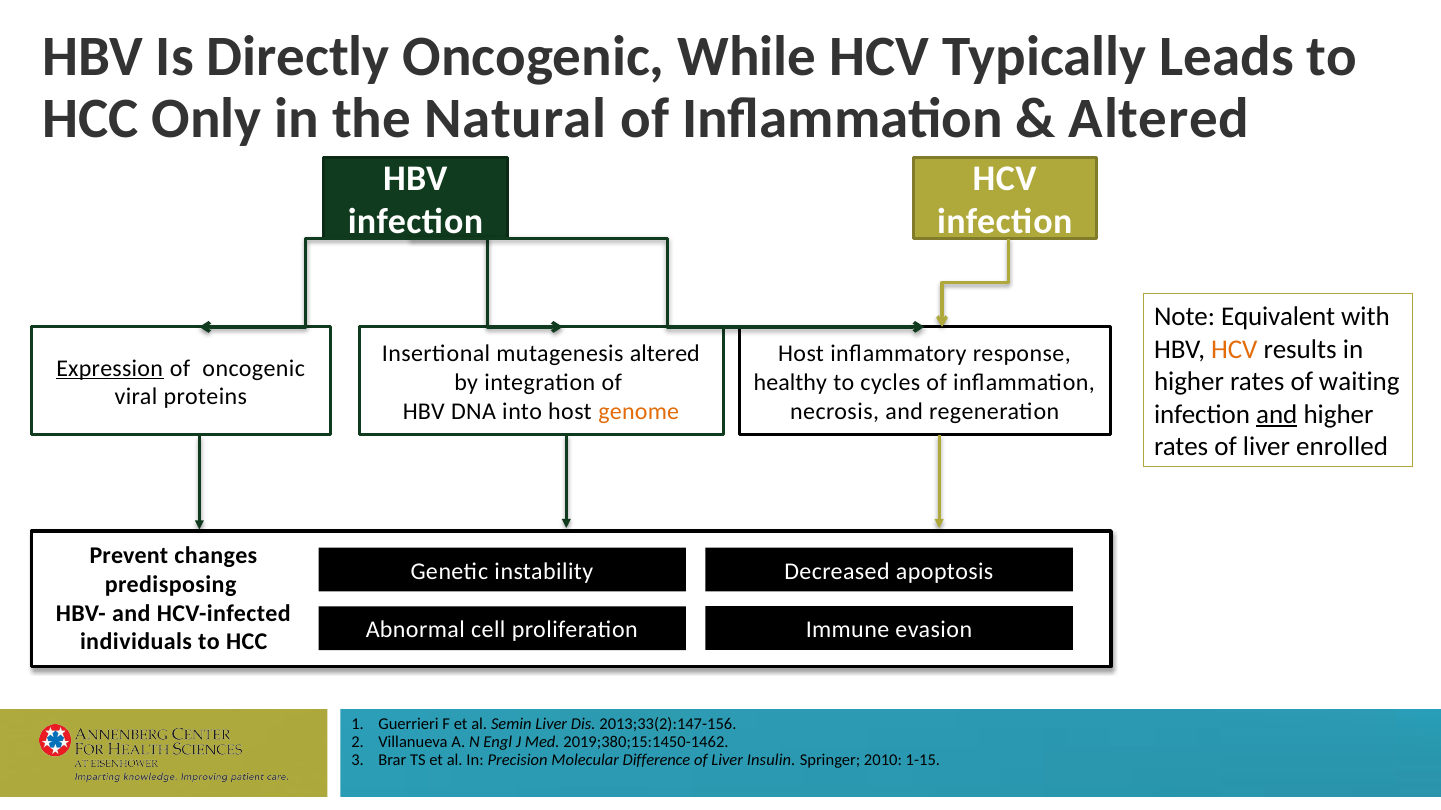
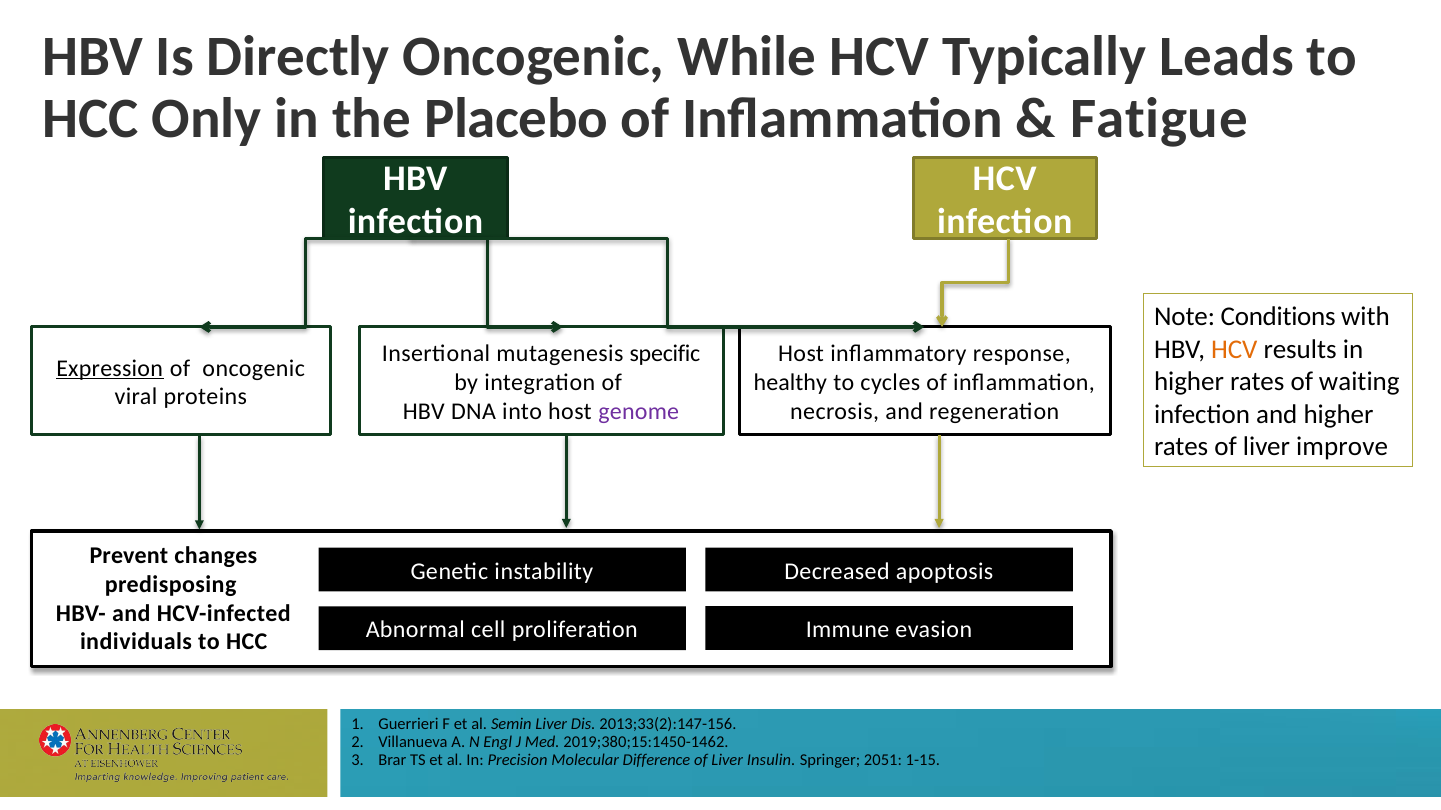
Natural: Natural -> Placebo (516, 119)
Altered: Altered -> Fatigue (1159, 119)
Equivalent: Equivalent -> Conditions (1278, 317)
mutagenesis altered: altered -> specific (665, 354)
genome colour: orange -> purple (639, 412)
and underline: present -> none (1277, 414)
enrolled: enrolled -> improve (1342, 447)
2010: 2010 -> 2051 (883, 760)
